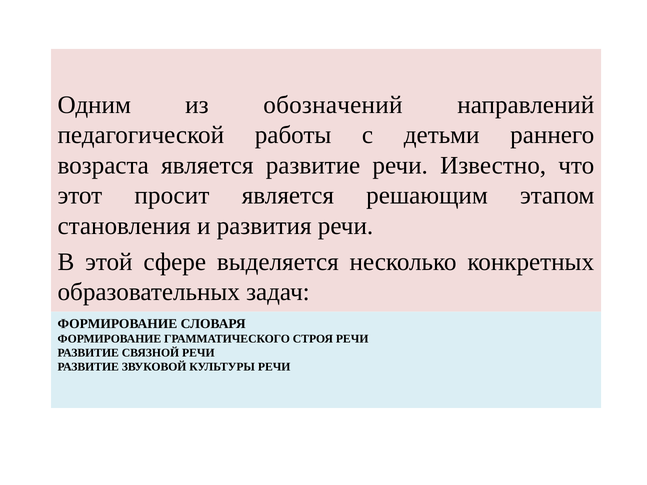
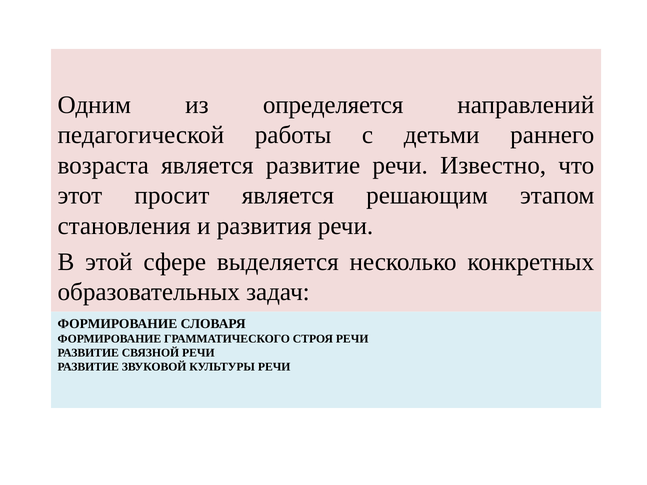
обозначений: обозначений -> определяется (333, 105)
